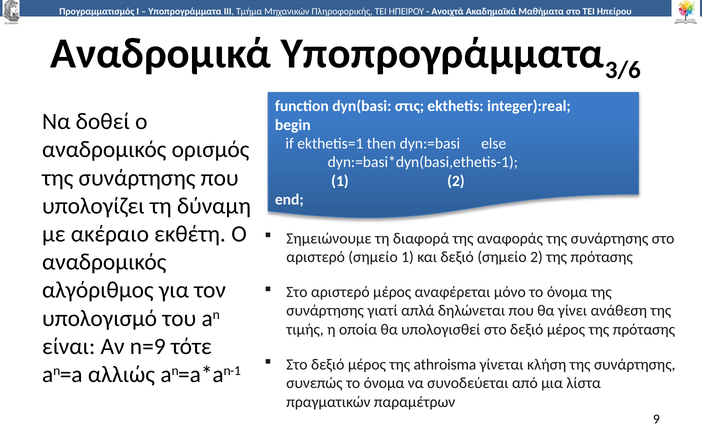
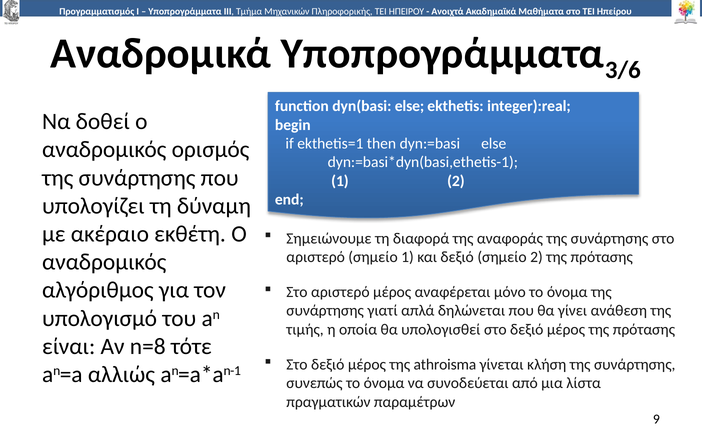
dyn(basi στις: στις -> else (409, 106)
n=9: n=9 -> n=8 (148, 346)
